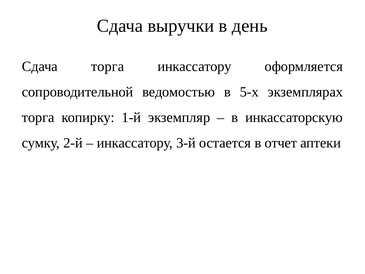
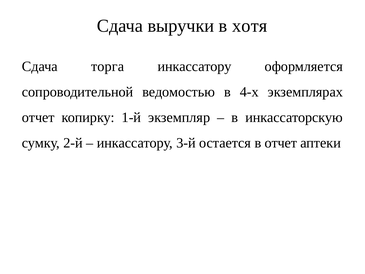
день: день -> хотя (250, 26)
5-х: 5-х -> 4-х (249, 92)
торга: торга -> отчет (38, 117)
